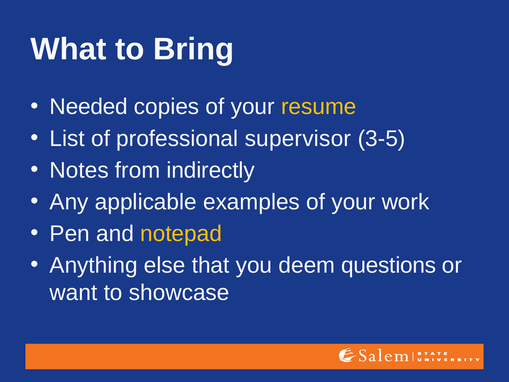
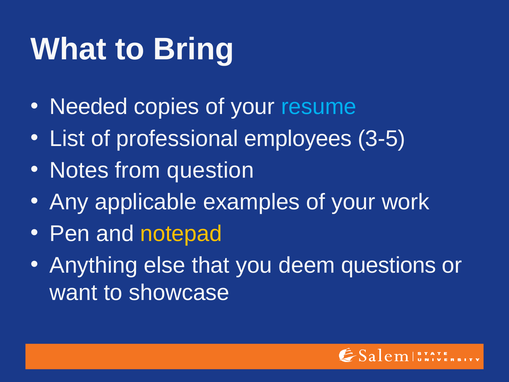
resume colour: yellow -> light blue (319, 107)
supervisor: supervisor -> employees (298, 138)
indirectly: indirectly -> question (210, 170)
